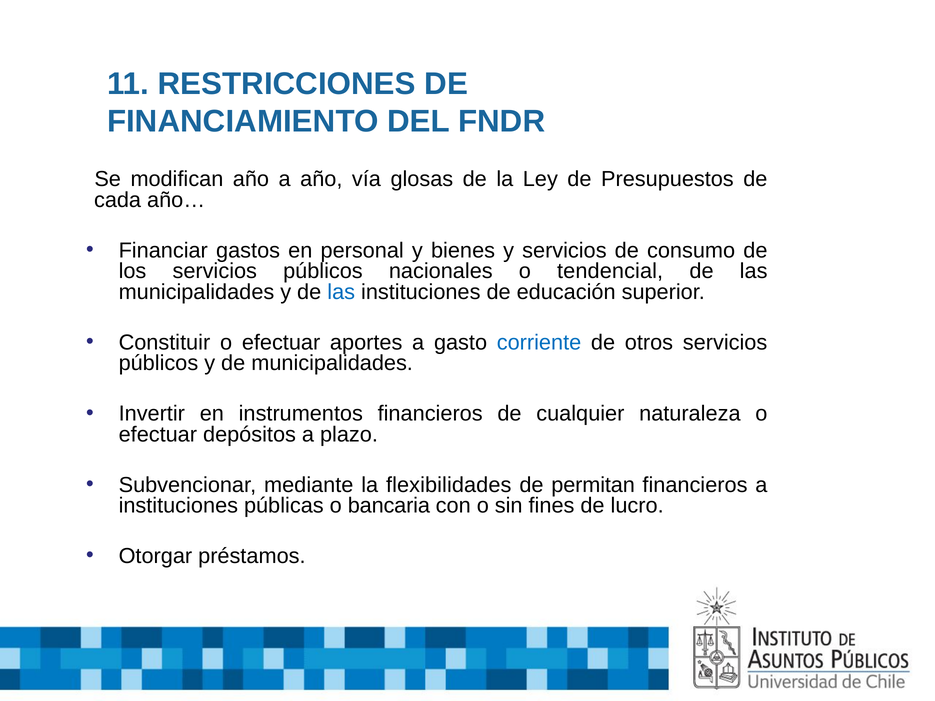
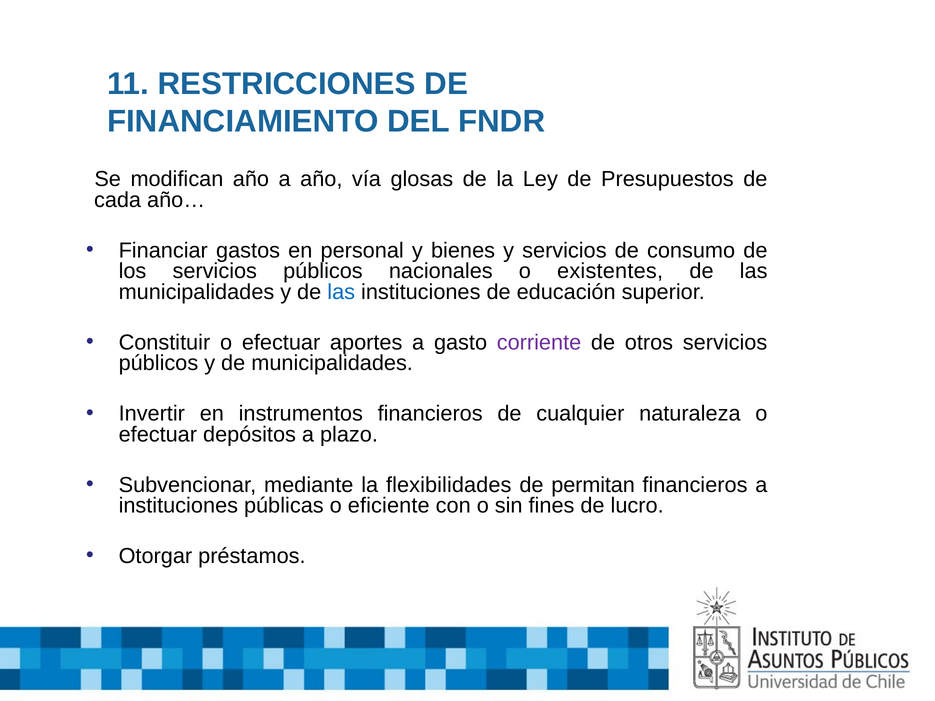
tendencial: tendencial -> existentes (610, 271)
corriente colour: blue -> purple (539, 343)
bancaria: bancaria -> eficiente (389, 506)
